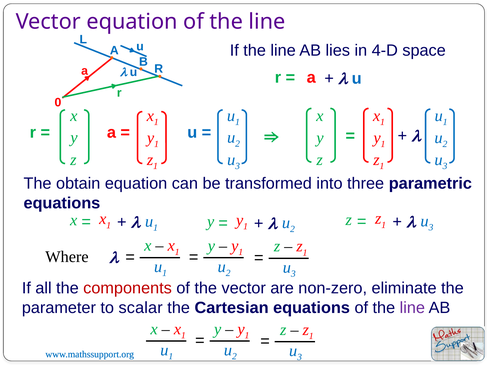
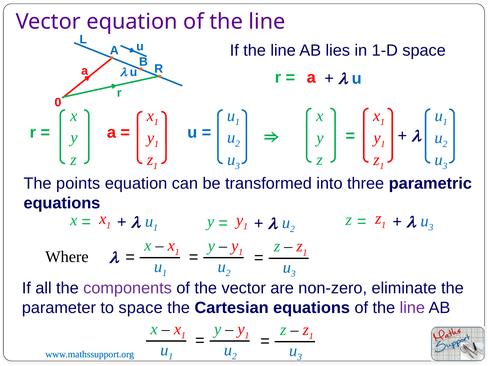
4-D: 4-D -> 1-D (385, 51)
obtain: obtain -> points (78, 183)
components colour: red -> purple (128, 288)
to scalar: scalar -> space (141, 308)
